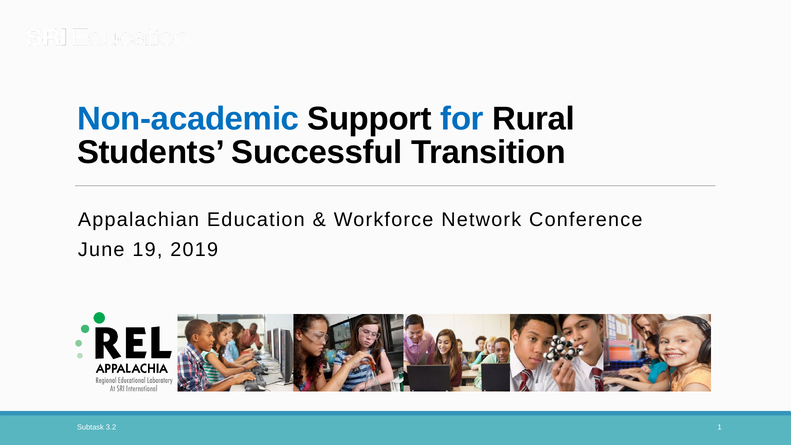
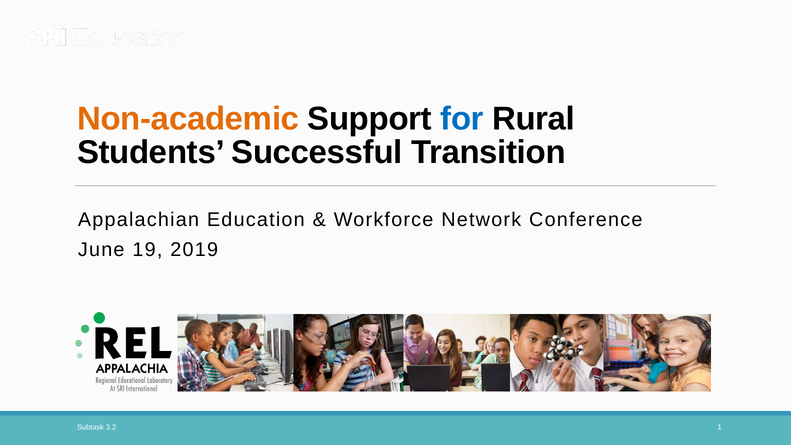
Non-academic colour: blue -> orange (188, 119)
